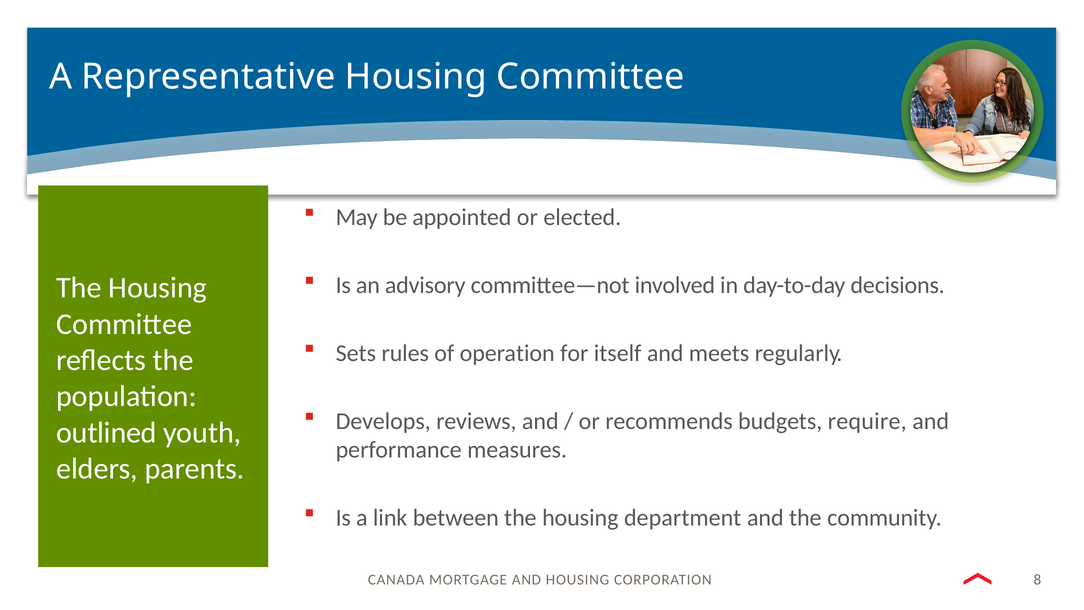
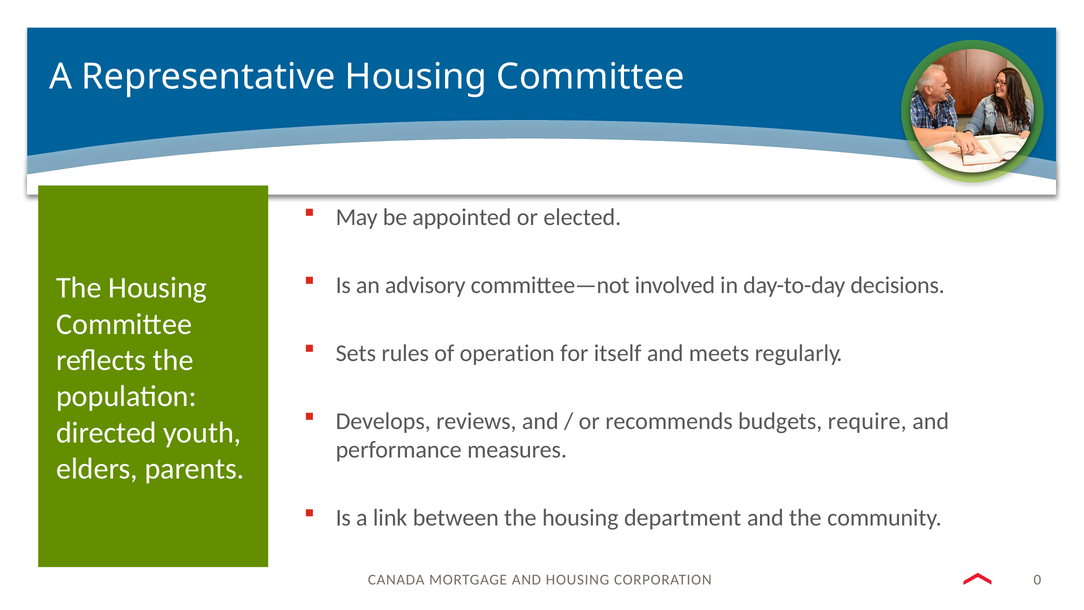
outlined: outlined -> directed (107, 433)
8: 8 -> 0 (1037, 579)
